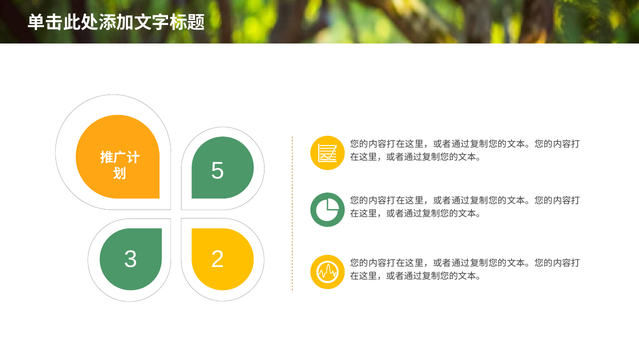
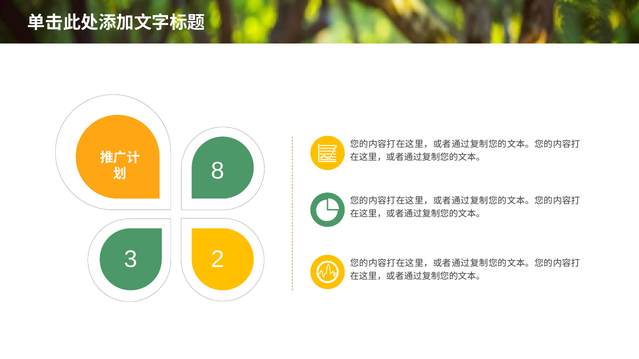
5: 5 -> 8 (218, 171)
